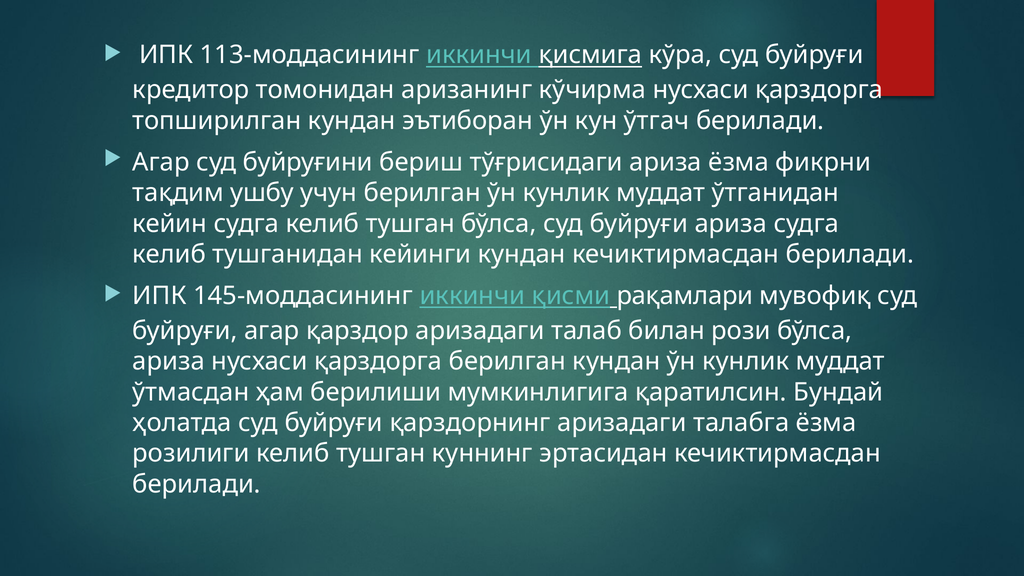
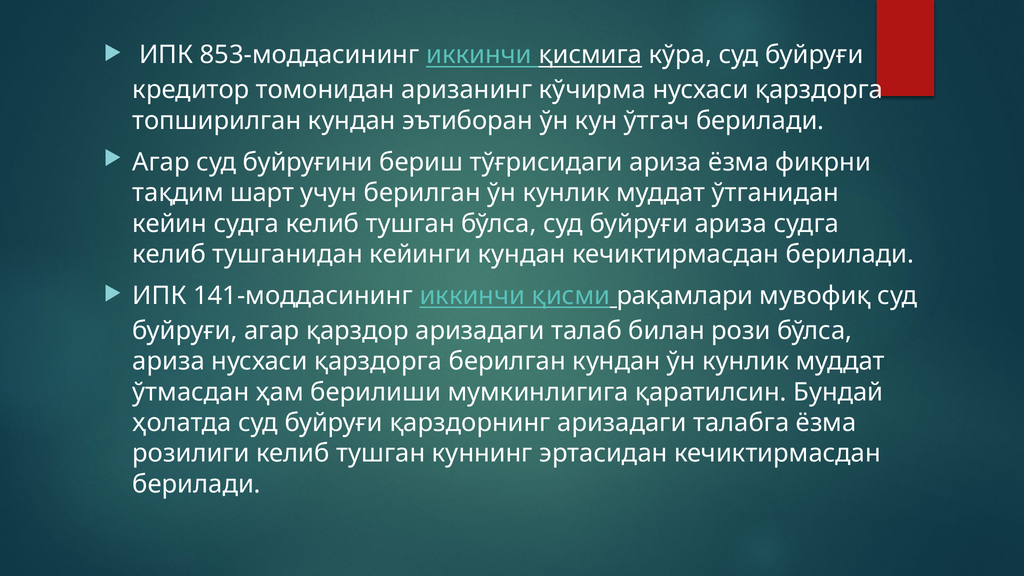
113-моддасининг: 113-моддасининг -> 853-моддасининг (310, 55)
ушбу: ушбу -> шарт (262, 193)
145-моддасининг: 145-моддасининг -> 141-моддасининг (303, 296)
